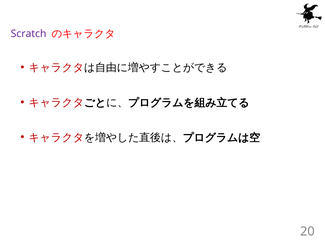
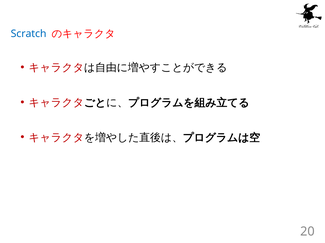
Scratch colour: purple -> blue (29, 34)
